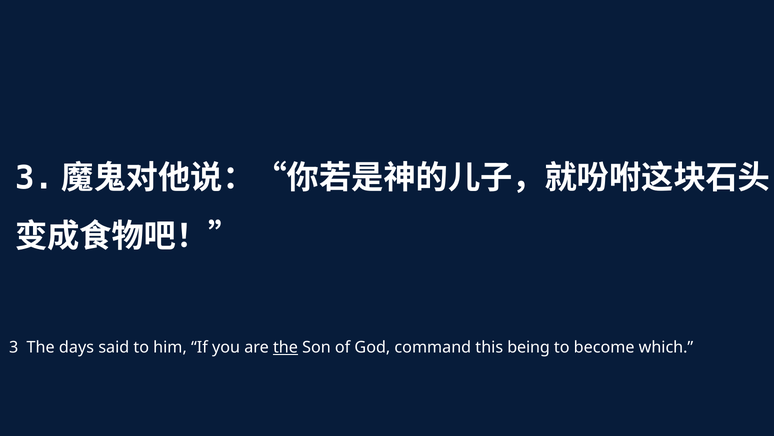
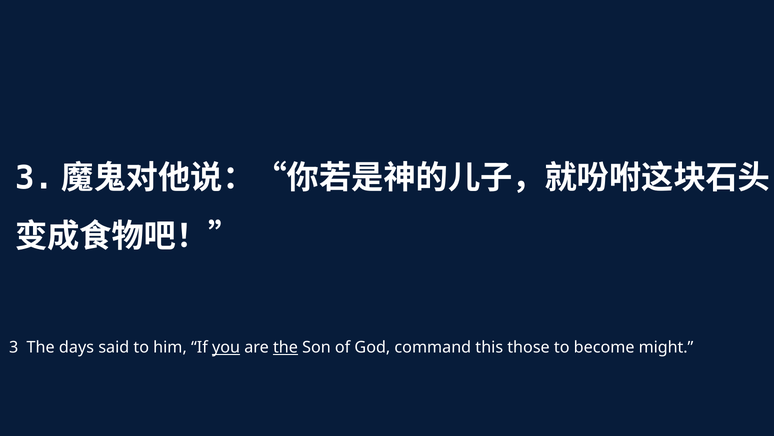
you underline: none -> present (226, 347)
being: being -> those (528, 347)
which: which -> might (666, 347)
